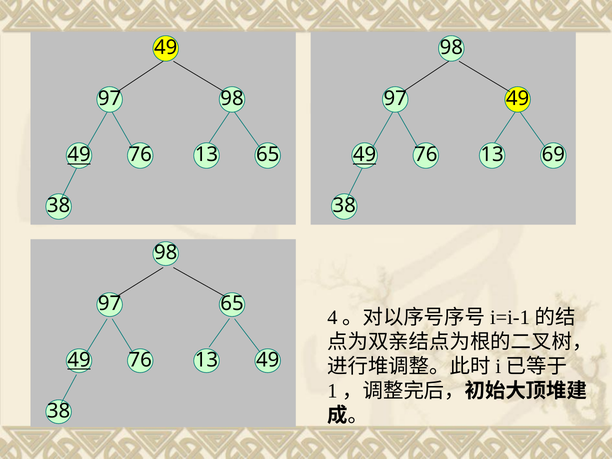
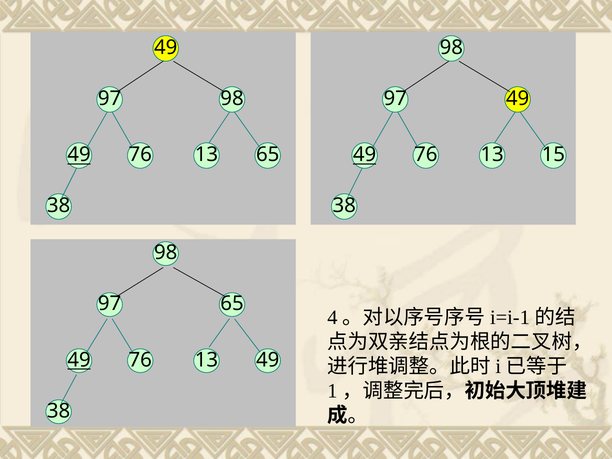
69: 69 -> 15 (553, 155)
